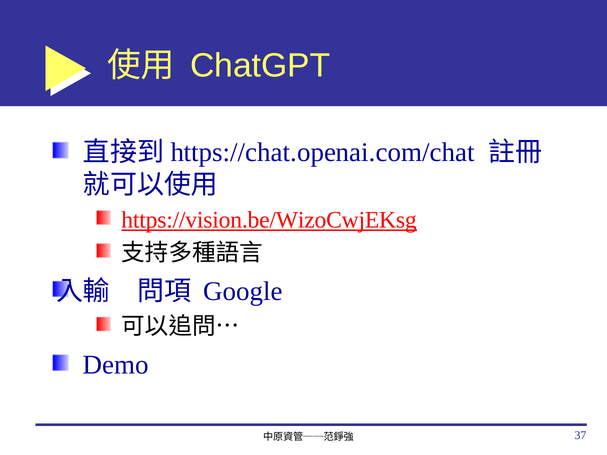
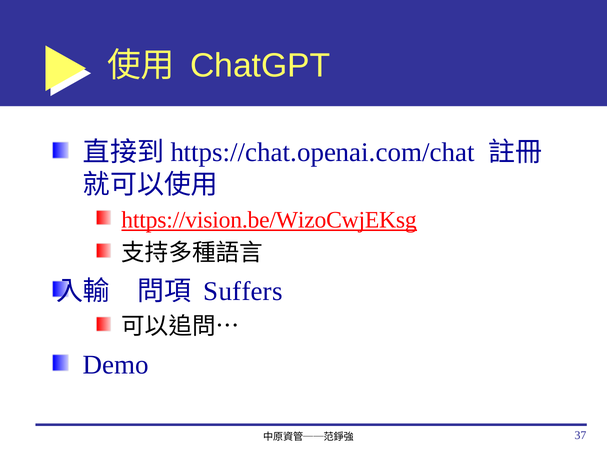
Google: Google -> Suffers (243, 292)
